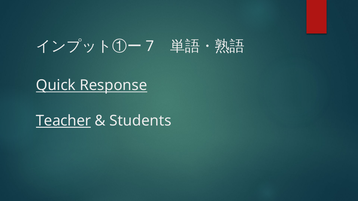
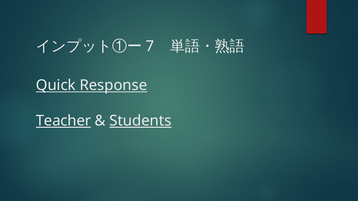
Students underline: none -> present (140, 121)
